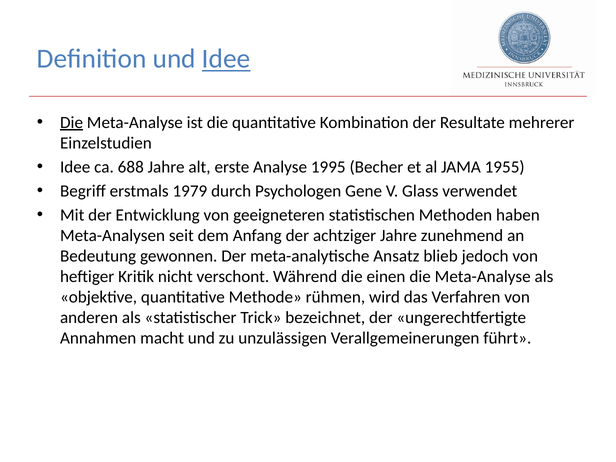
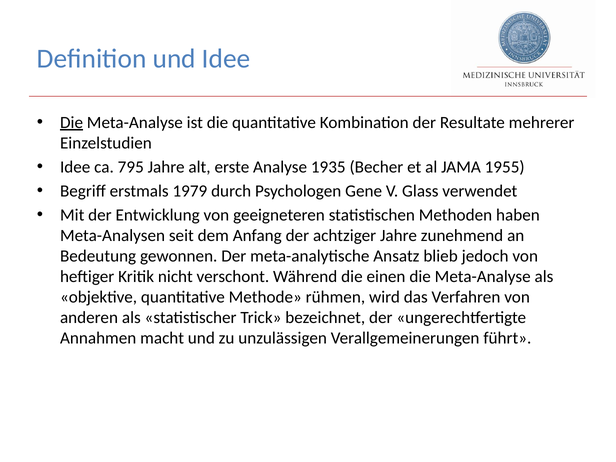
Idee underline: present -> none (226, 59)
688: 688 -> 795 (131, 167)
1995: 1995 -> 1935 (328, 167)
